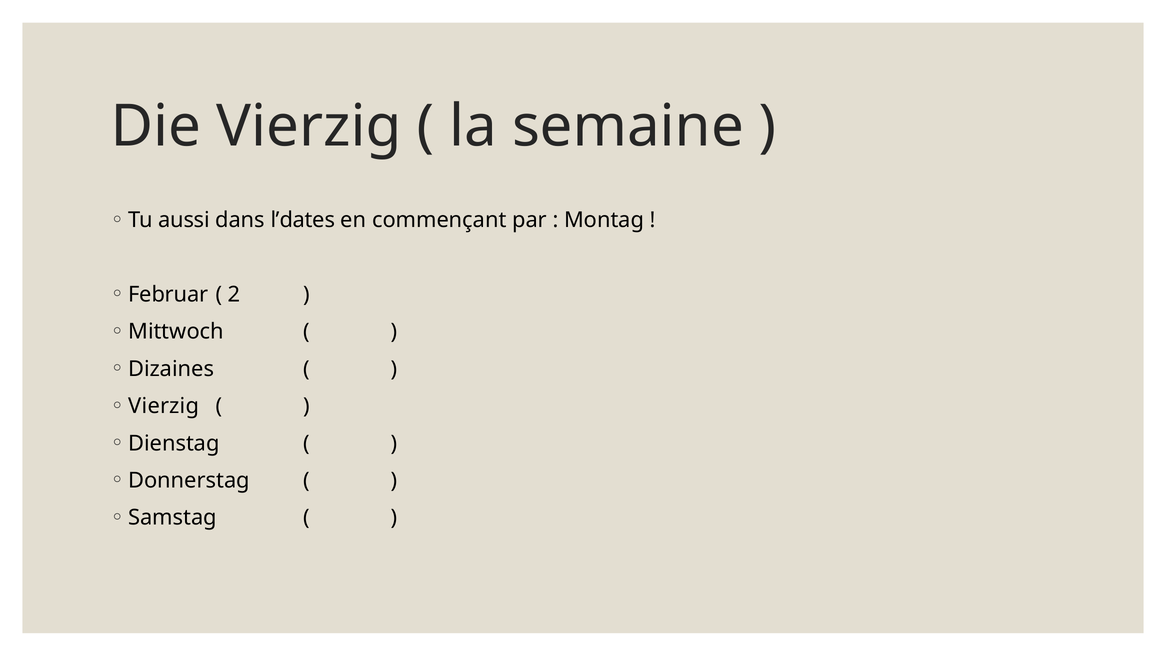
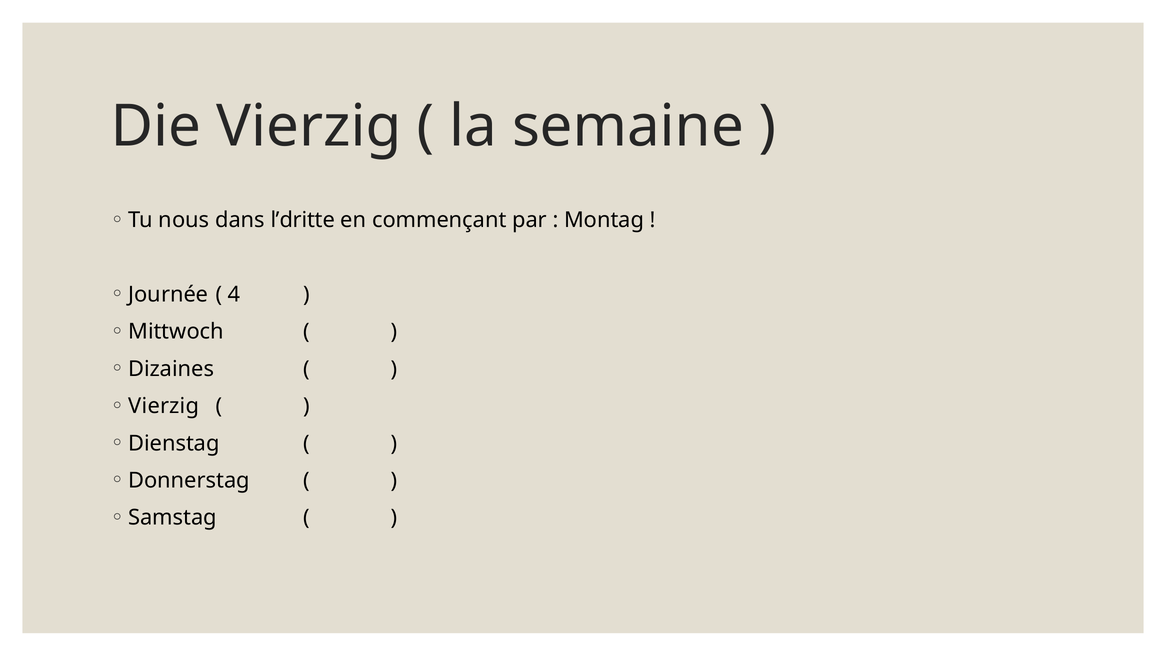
aussi: aussi -> nous (184, 220)
l’dates: l’dates -> l’dritte (303, 220)
Februar: Februar -> Journée (168, 295)
2: 2 -> 4 (234, 295)
